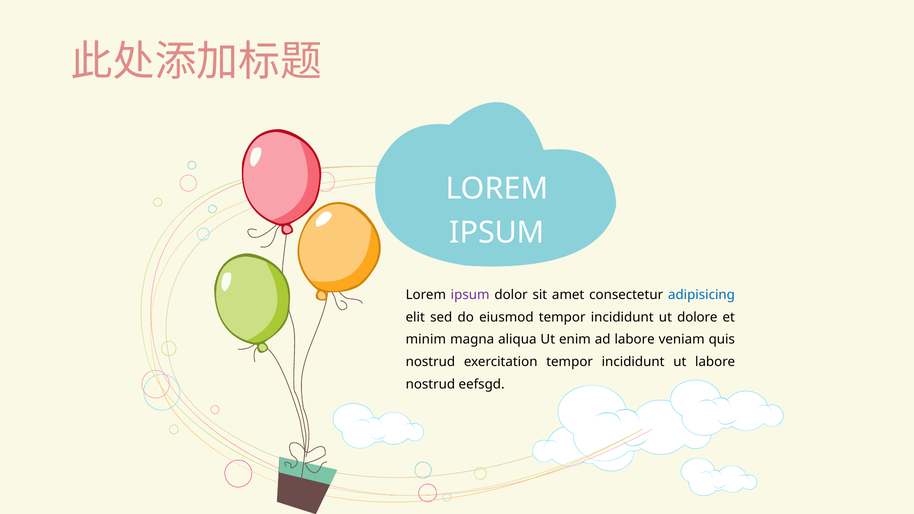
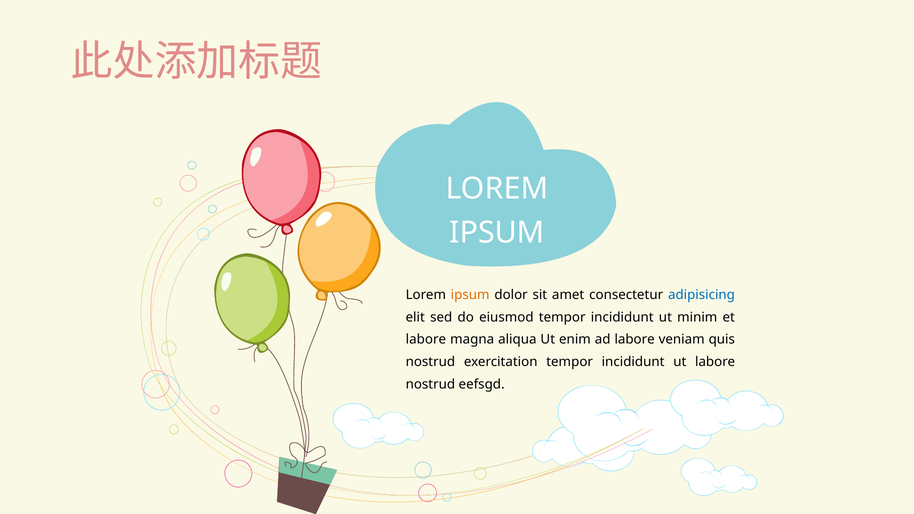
ipsum colour: purple -> orange (470, 295)
dolore: dolore -> minim (697, 317)
minim: minim -> labore (426, 340)
